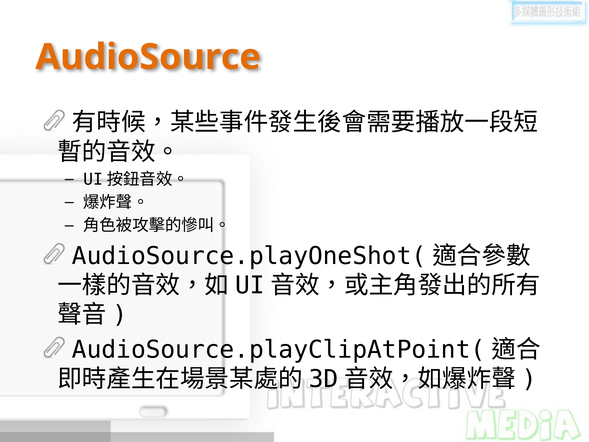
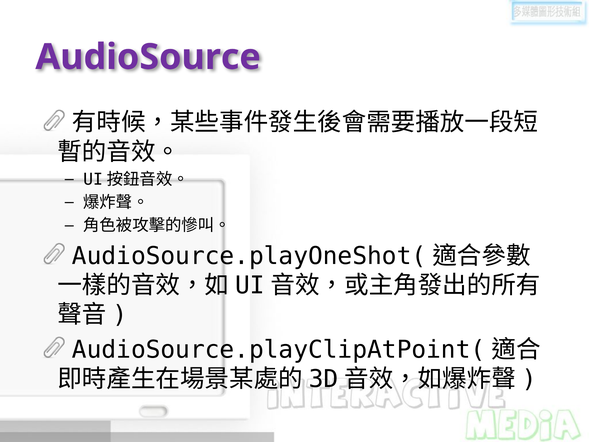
AudioSource colour: orange -> purple (148, 57)
